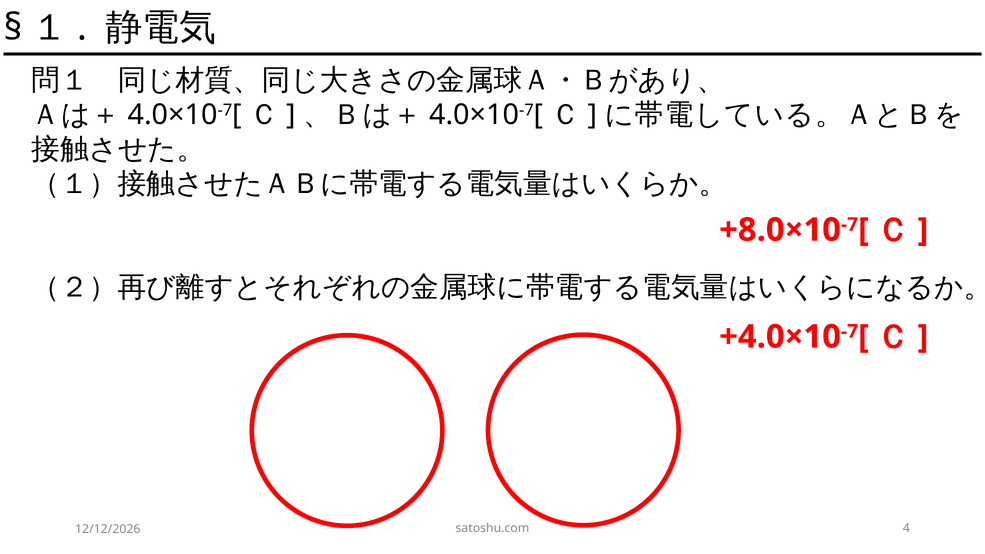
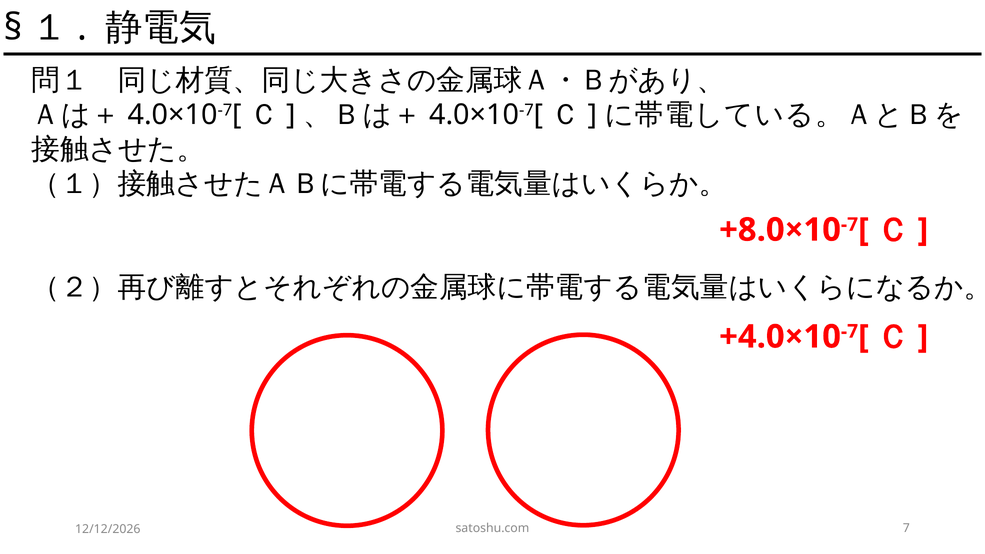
4: 4 -> 7 (906, 528)
